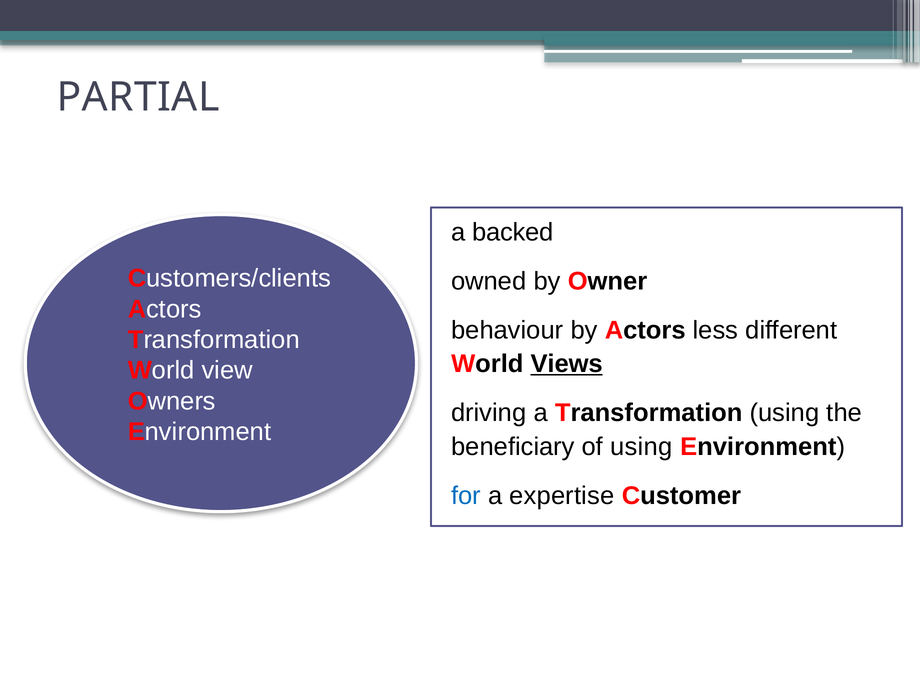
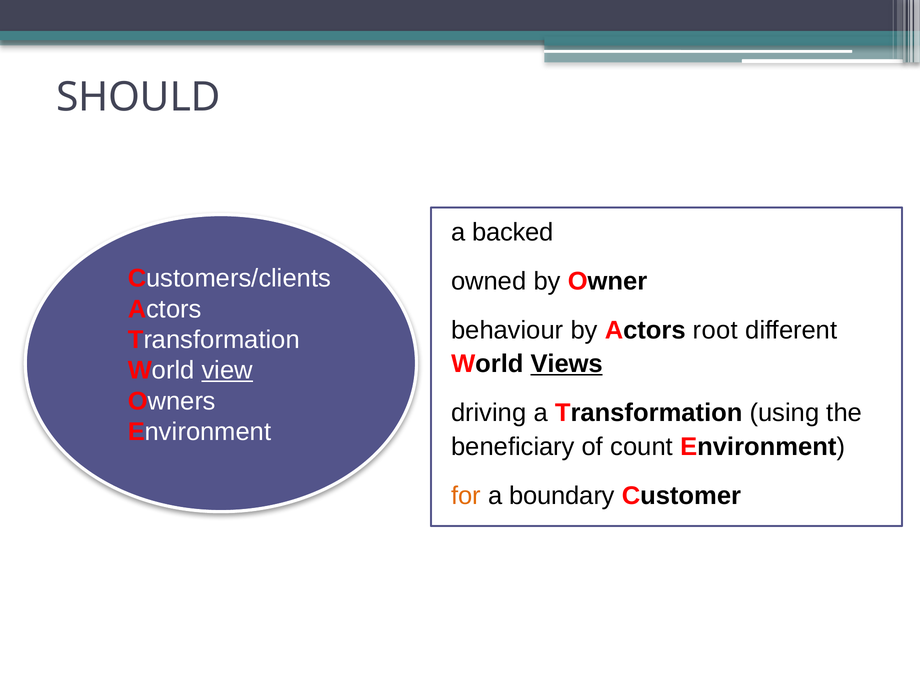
PARTIAL: PARTIAL -> SHOULD (138, 97)
less: less -> root (715, 330)
view underline: none -> present (227, 370)
of using: using -> count (642, 447)
for colour: blue -> orange (466, 496)
expertise: expertise -> boundary (562, 496)
